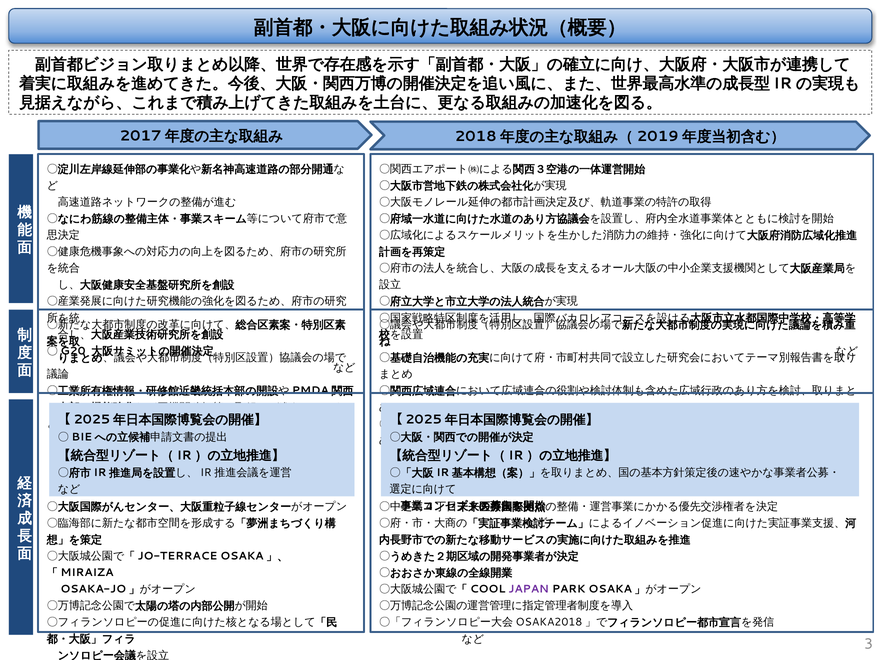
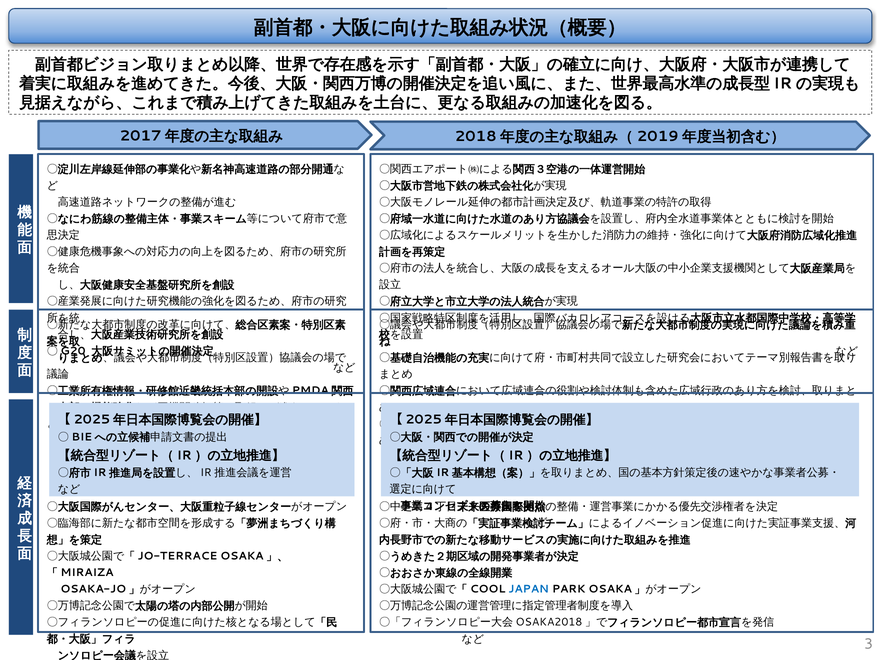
JAPAN colour: purple -> blue (529, 590)
